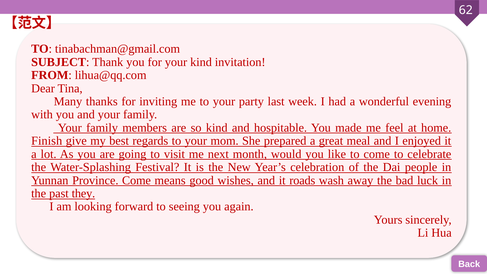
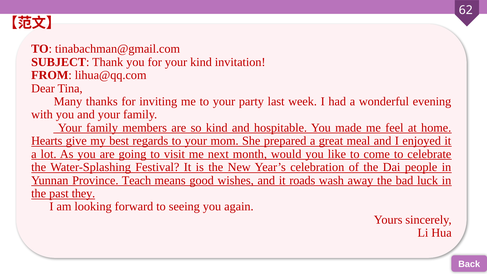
Finish: Finish -> Hearts (47, 141)
Province Come: Come -> Teach (136, 180)
